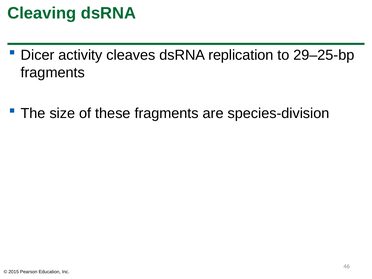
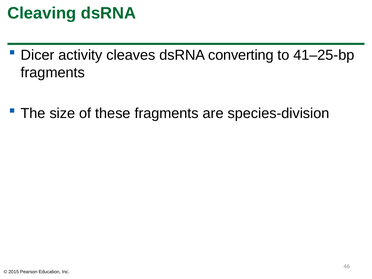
replication: replication -> converting (241, 55)
29–25-bp: 29–25-bp -> 41–25-bp (324, 55)
